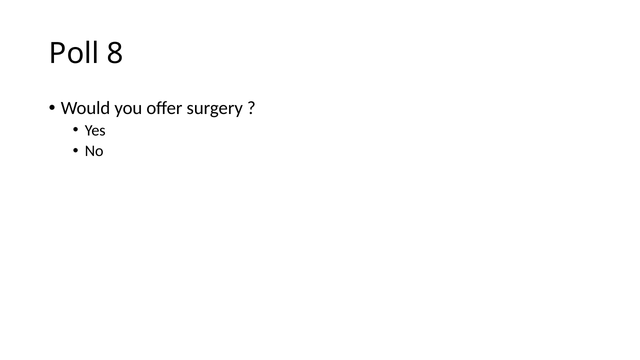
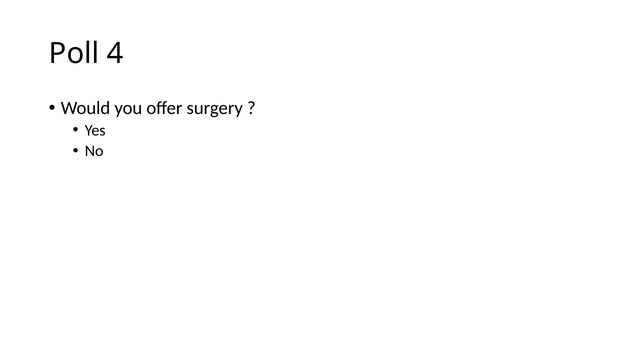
8: 8 -> 4 (115, 54)
